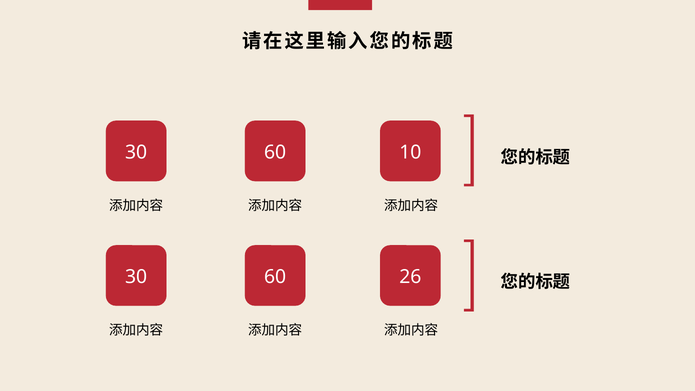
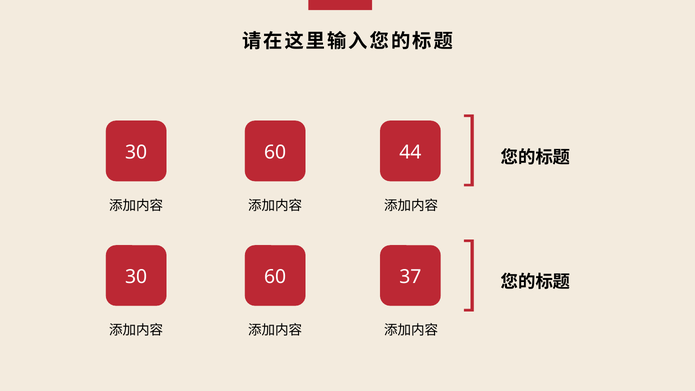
10: 10 -> 44 (410, 152)
26: 26 -> 37 (410, 277)
